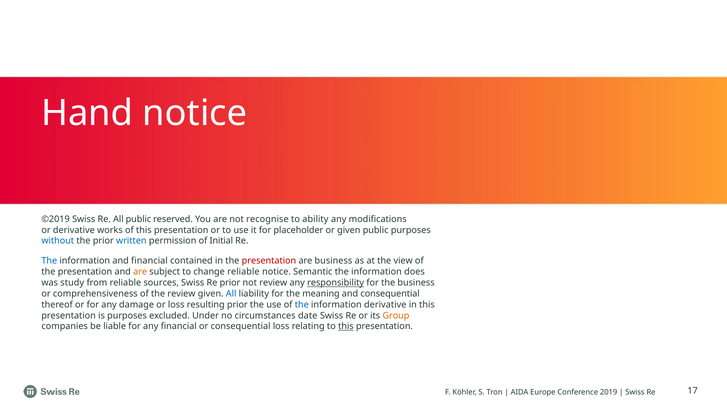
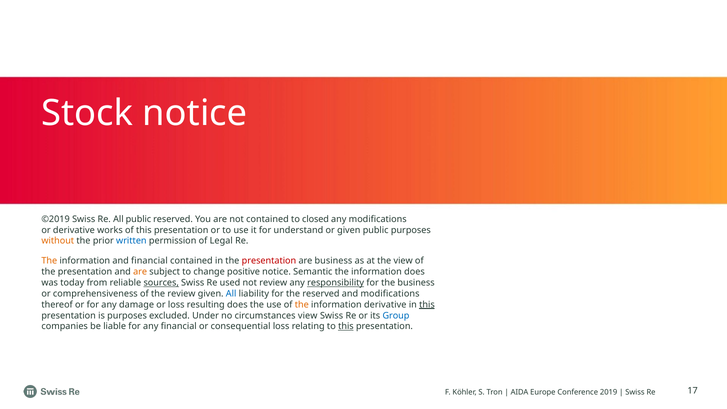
Hand: Hand -> Stock (87, 113)
not recognise: recognise -> contained (267, 219)
ability: ability -> closed (316, 219)
placeholder: placeholder -> understand (298, 230)
without colour: blue -> orange (58, 241)
Initial: Initial -> Legal (221, 241)
The colour: blue -> orange (49, 261)
change reliable: reliable -> positive (243, 272)
study: study -> today (72, 283)
sources underline: none -> present (161, 283)
Re prior: prior -> used (230, 283)
the meaning: meaning -> reserved (321, 294)
and consequential: consequential -> modifications (390, 294)
resulting prior: prior -> does (237, 305)
the colour: blue -> orange (302, 305)
this underline: none -> present (427, 305)
circumstances date: date -> view (308, 315)
Group colour: orange -> blue (396, 315)
